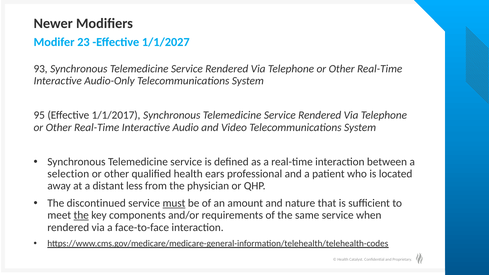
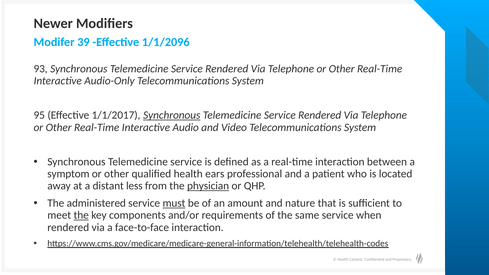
23: 23 -> 39 (83, 42)
1/1/2027: 1/1/2027 -> 1/1/2096 (166, 42)
Synchronous underline: none -> present (172, 115)
selection: selection -> symptom (68, 174)
physician underline: none -> present (208, 186)
discontinued: discontinued -> administered (96, 203)
